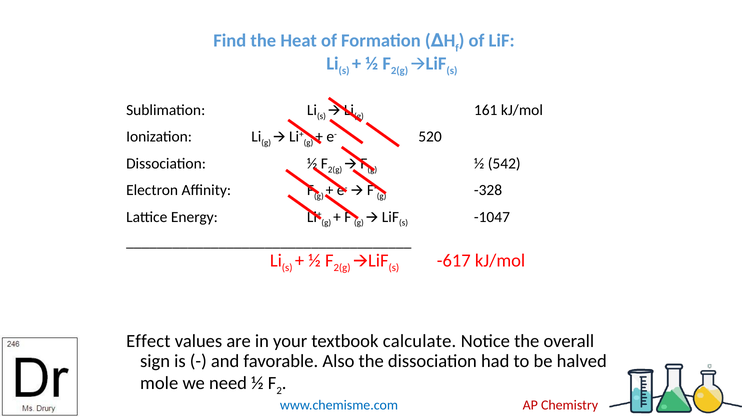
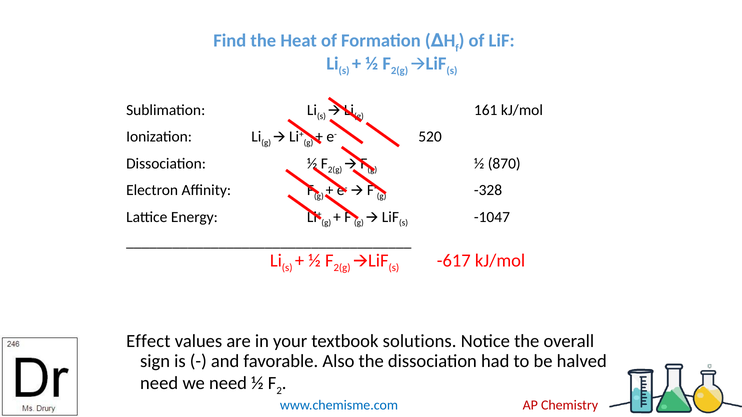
542: 542 -> 870 (504, 164)
calculate: calculate -> solutions (420, 341)
mole: mole -> need (159, 384)
